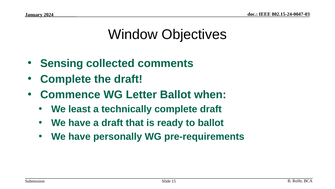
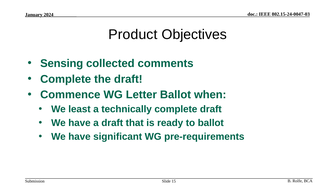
Window: Window -> Product (133, 34)
personally: personally -> significant (118, 136)
